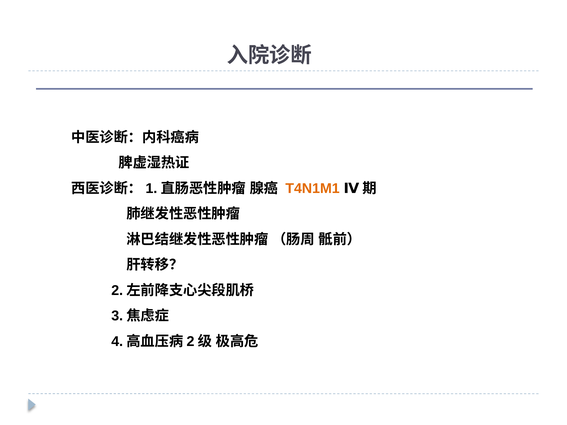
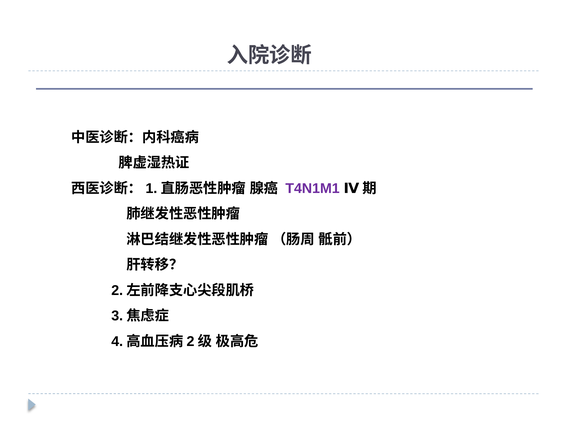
T4N1M1 colour: orange -> purple (313, 189)
